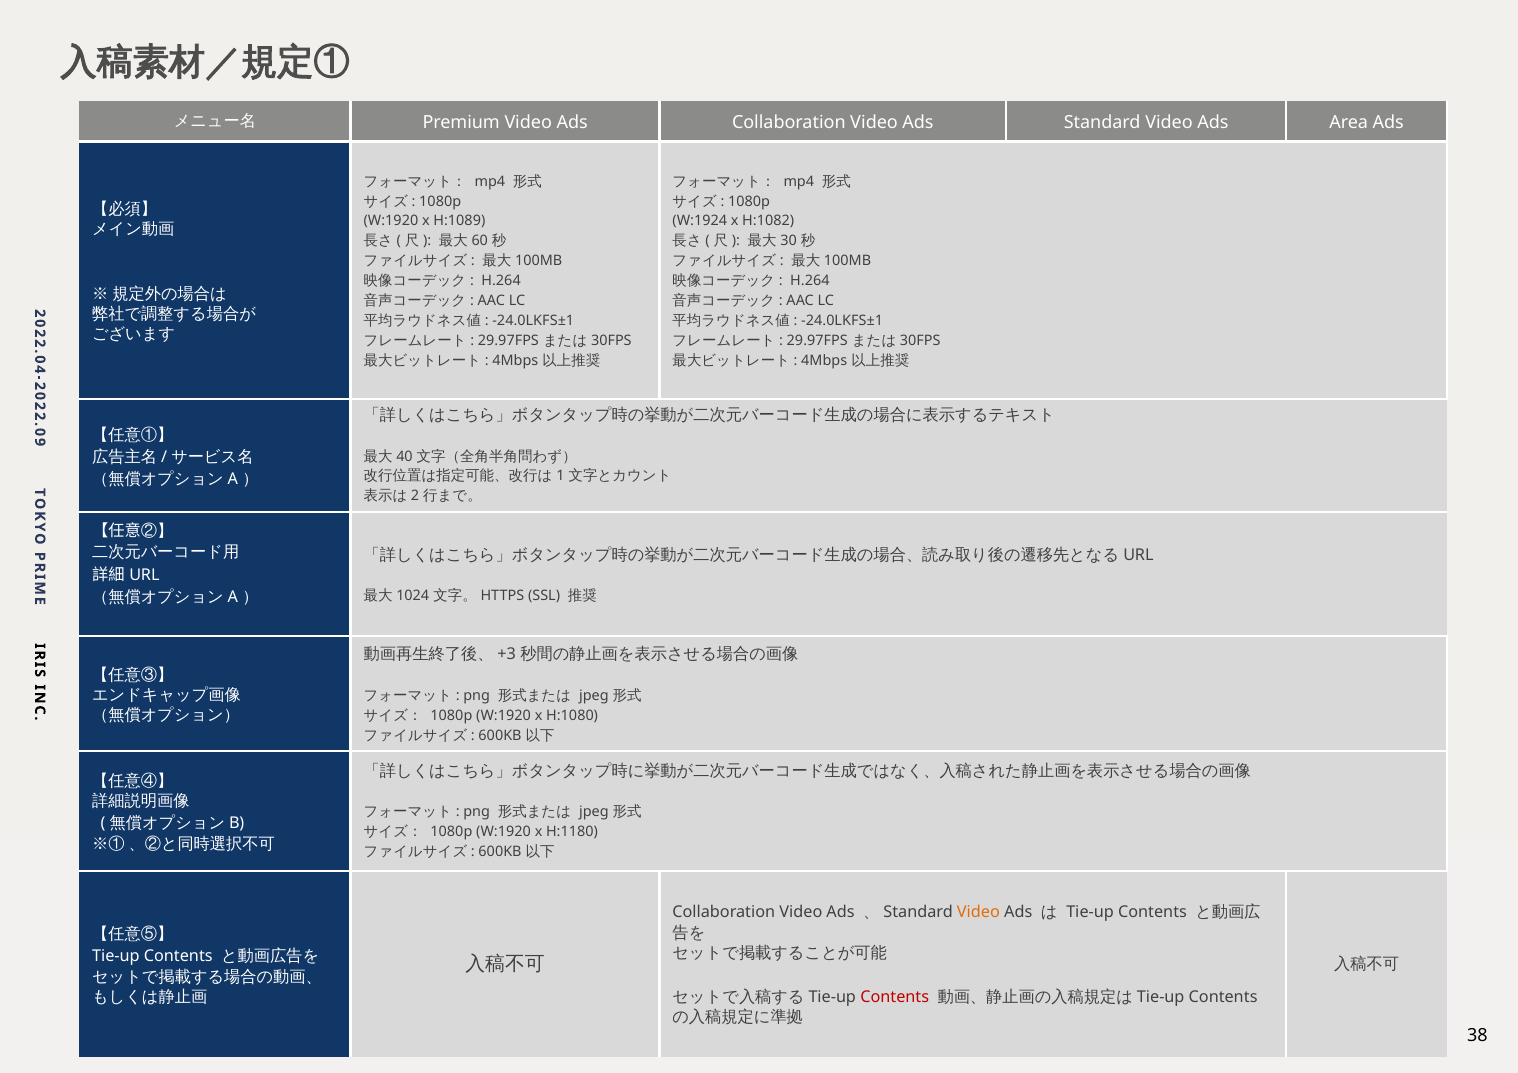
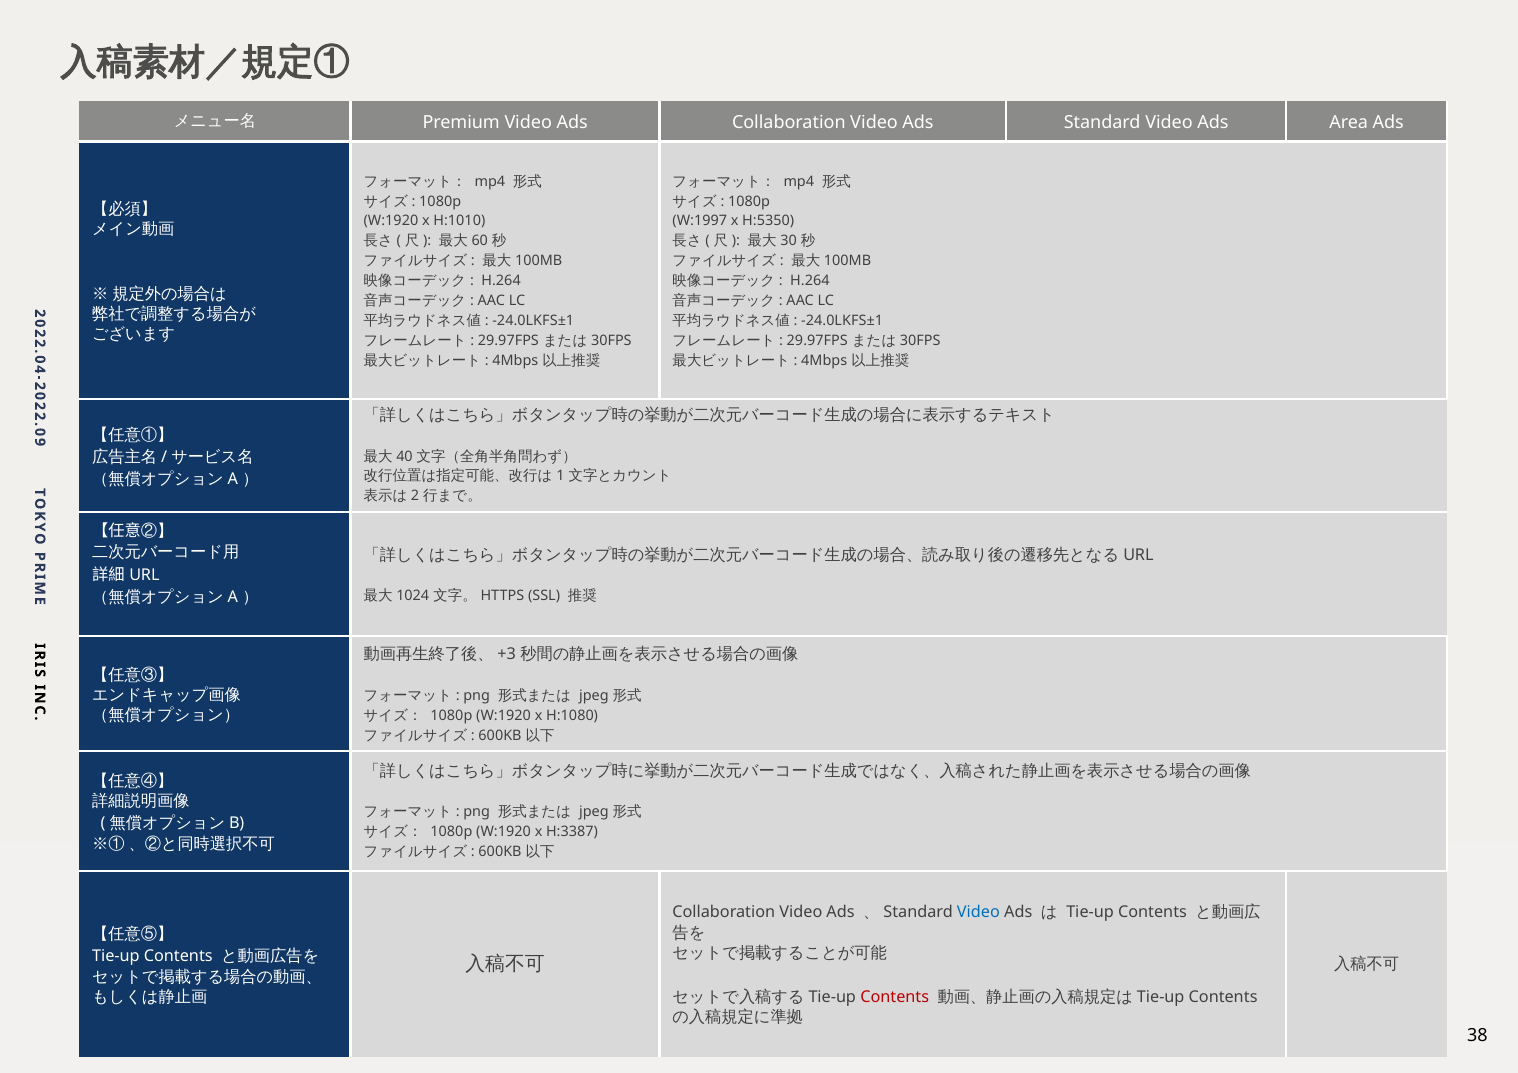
H:1089: H:1089 -> H:1010 (459, 221)
W:1924: W:1924 -> W:1997 (700, 221)
H:1082: H:1082 -> H:5350 (768, 221)
H:1180: H:1180 -> H:3387 (572, 832)
Video colour: orange -> blue (978, 913)
